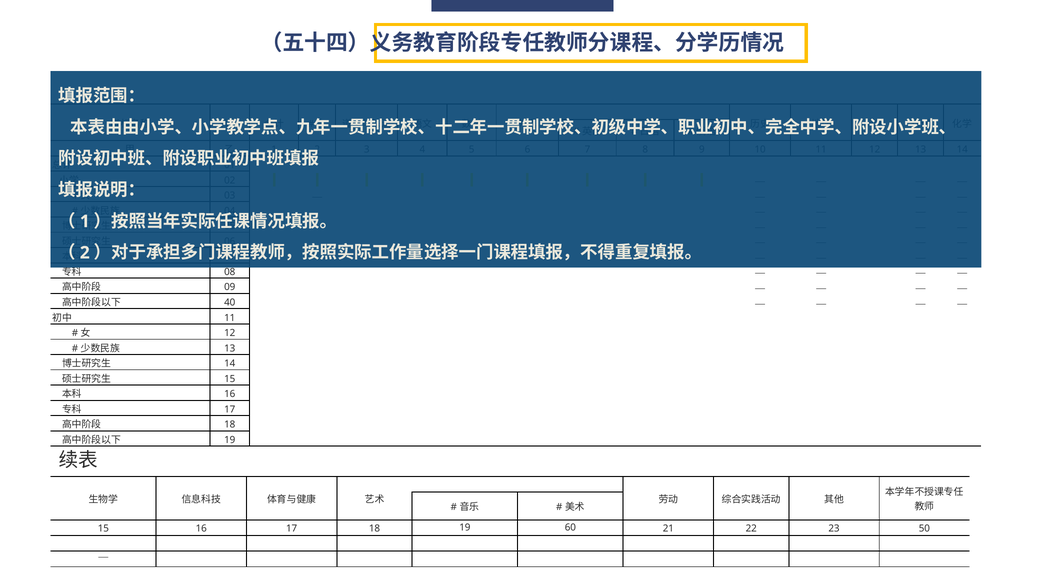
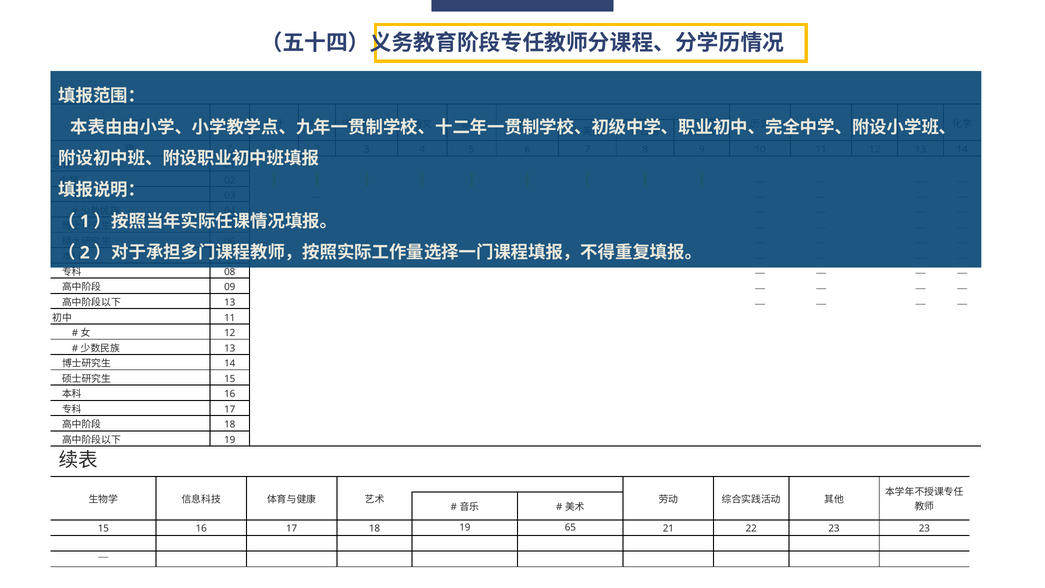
40: 40 -> 13 (230, 302)
60: 60 -> 65 (570, 527)
23 50: 50 -> 23 (924, 528)
